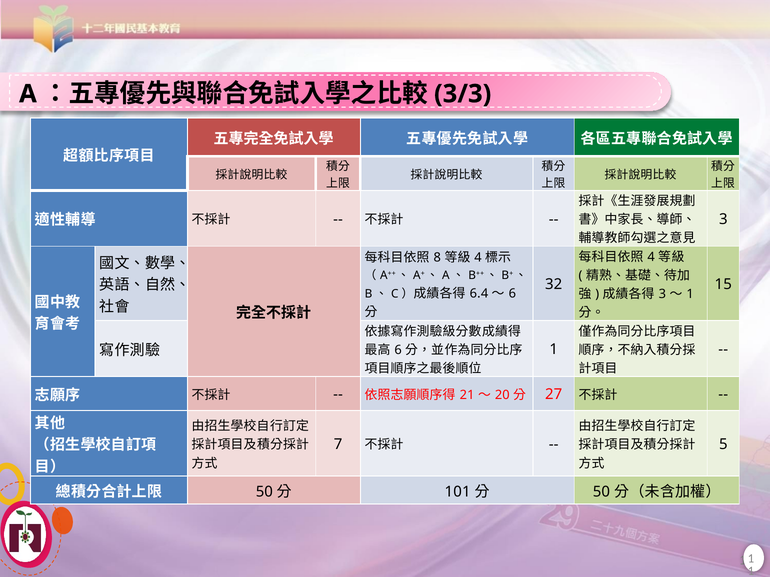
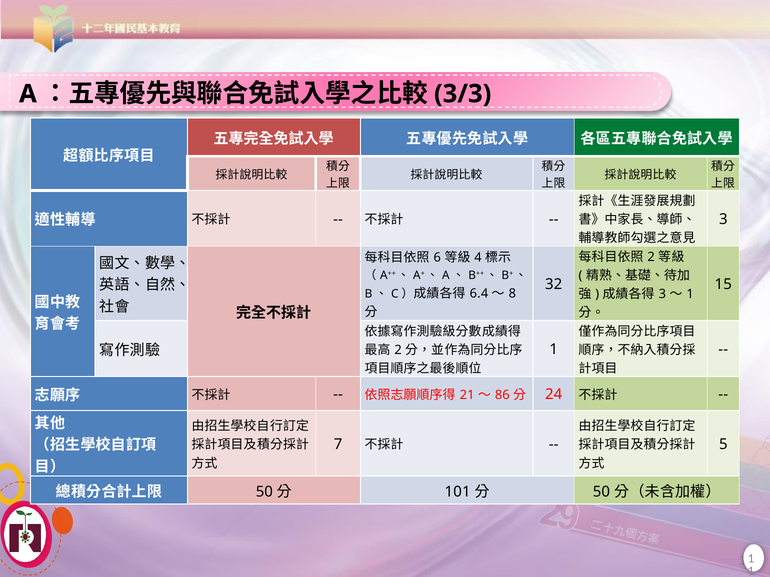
4: 4 -> 2 (651, 257)
8: 8 -> 6 (437, 258)
6: 6 -> 8 (512, 294)
6: 6 -> 2 (398, 350)
20: 20 -> 86 (502, 395)
27: 27 -> 24 (554, 395)
